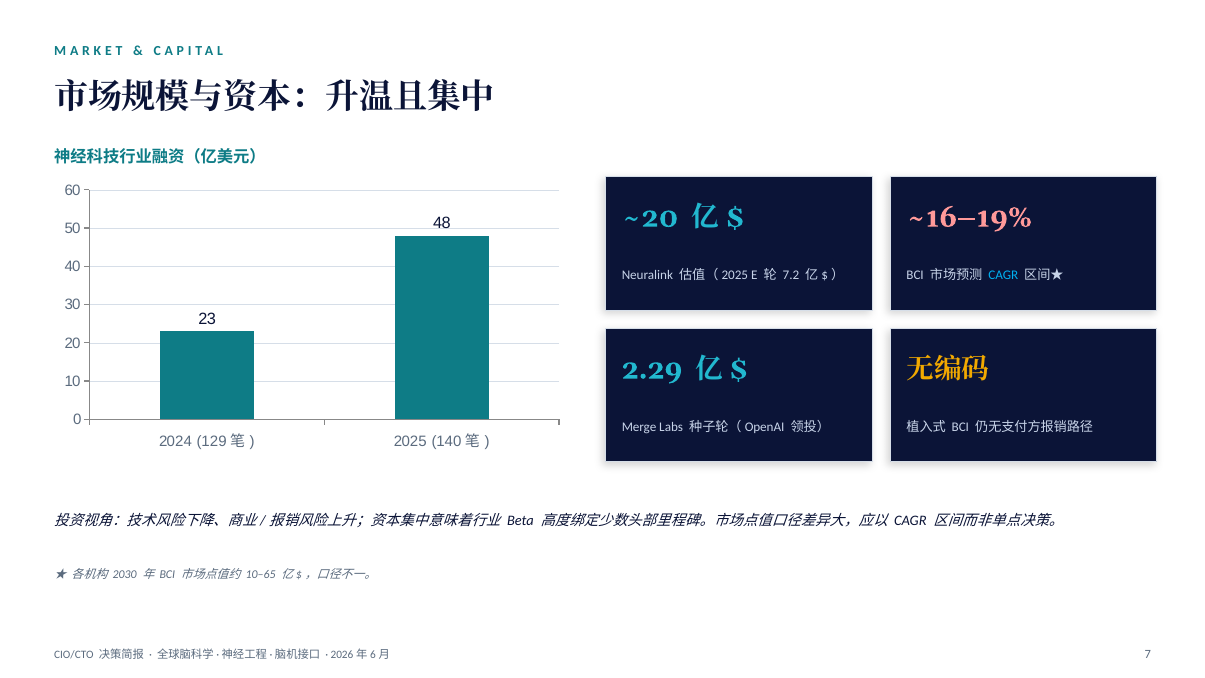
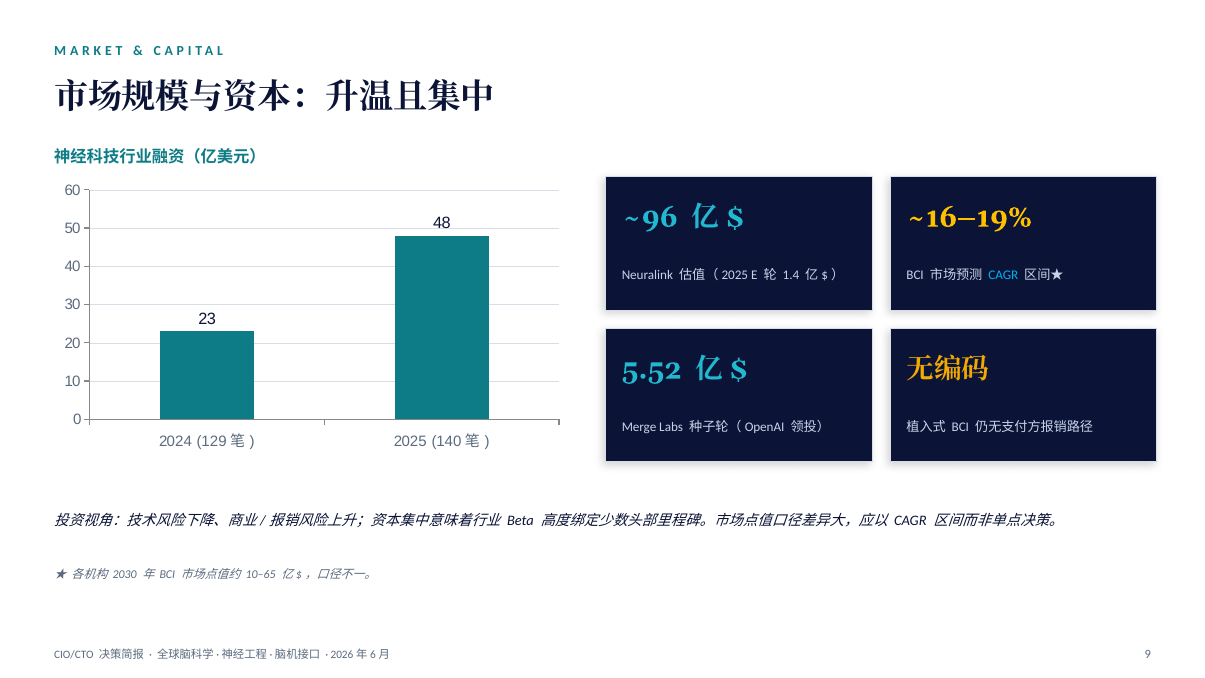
~16–19% colour: pink -> yellow (969, 217)
~20: ~20 -> ~96 (650, 217)
7.2: 7.2 -> 1.4 (791, 275)
2.29: 2.29 -> 5.52 (652, 369)
7: 7 -> 9 (1148, 654)
